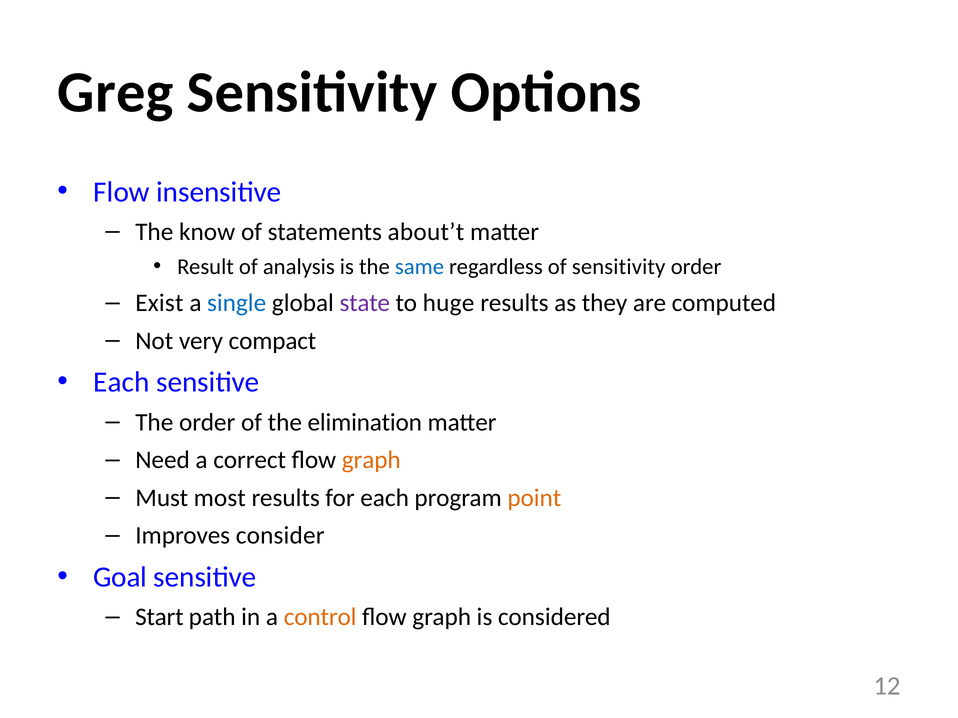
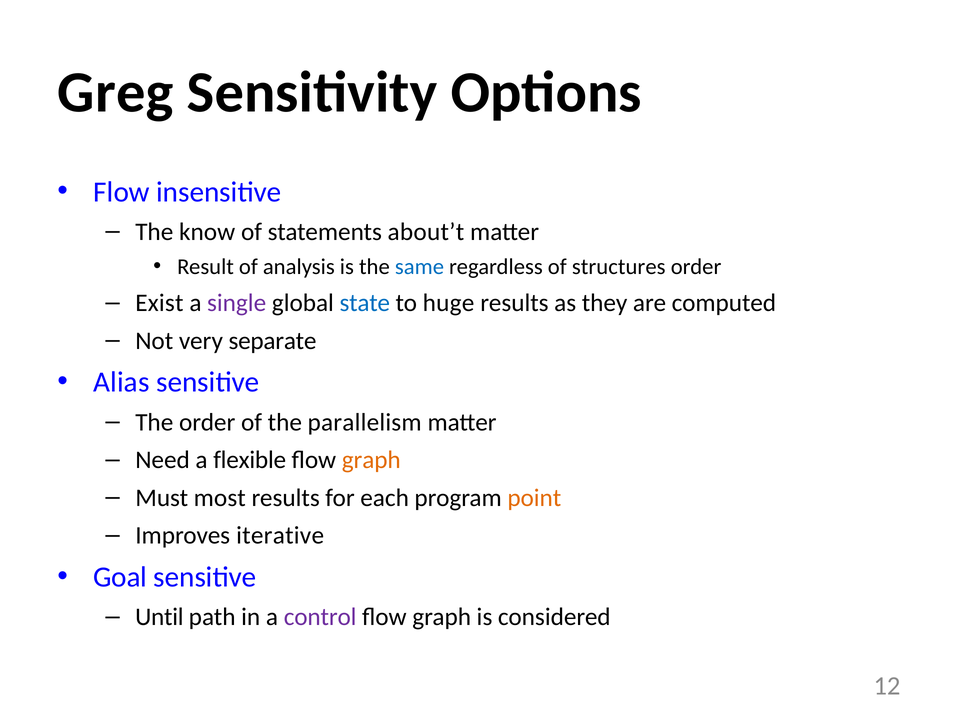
of sensitivity: sensitivity -> structures (619, 267)
single colour: blue -> purple (237, 303)
state colour: purple -> blue (365, 303)
compact: compact -> separate (273, 341)
Each: Each -> Alias (121, 383)
elimination: elimination -> parallelism (365, 422)
correct: correct -> flexible (250, 460)
consider: consider -> iterative (280, 536)
Start: Start -> Until (159, 617)
control colour: orange -> purple (320, 617)
